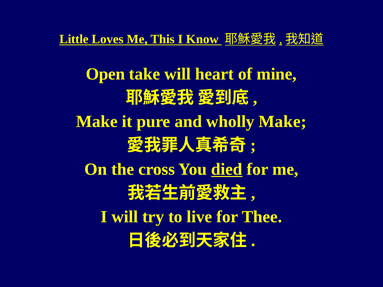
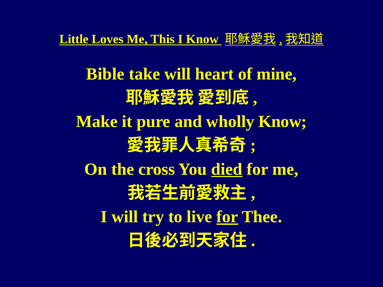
Open: Open -> Bible (105, 74)
wholly Make: Make -> Know (283, 122)
for underline: none -> present (227, 217)
